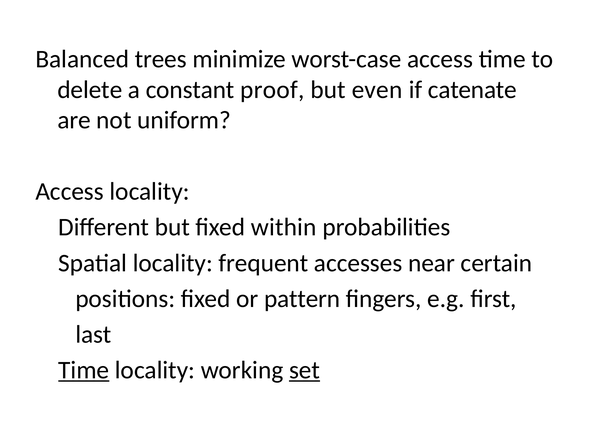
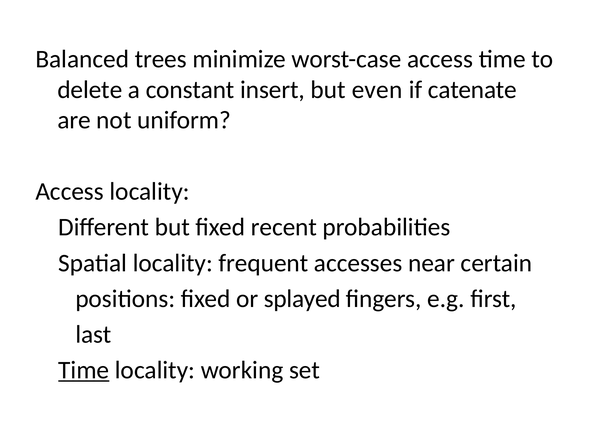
proof: proof -> insert (273, 90)
within: within -> recent (284, 227)
pattern: pattern -> splayed (302, 299)
set underline: present -> none (305, 370)
